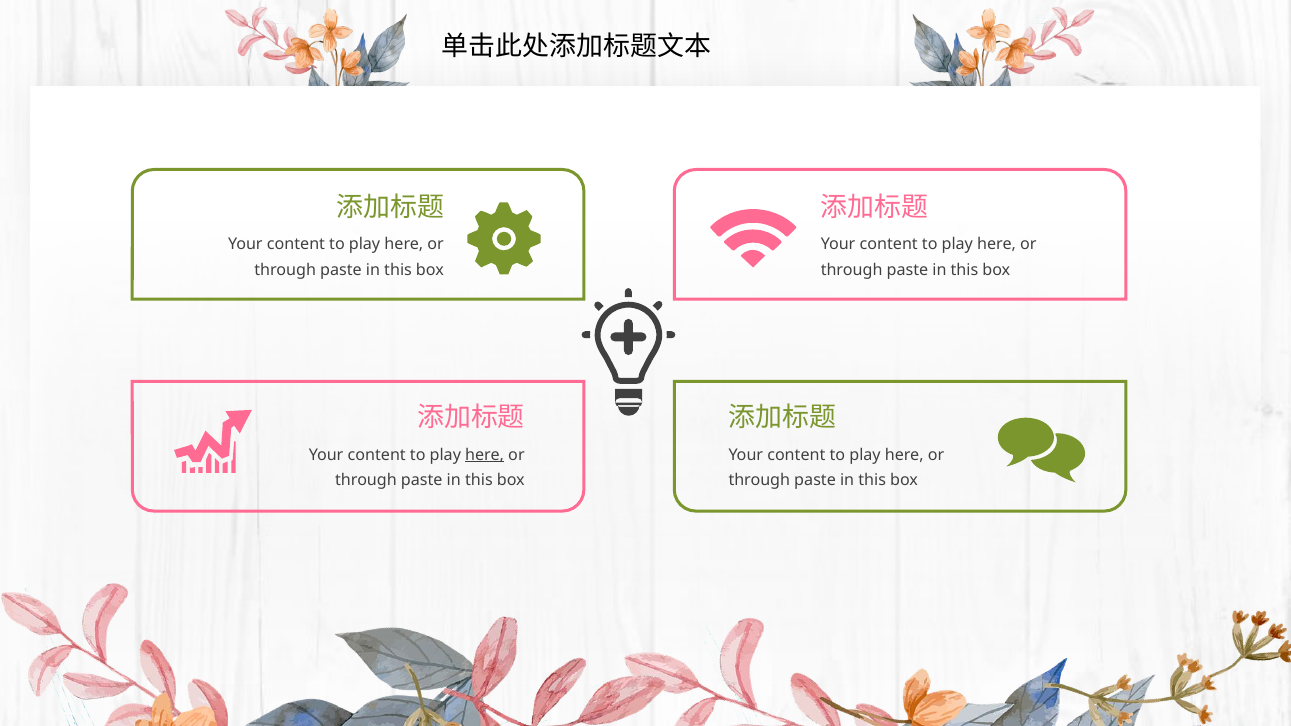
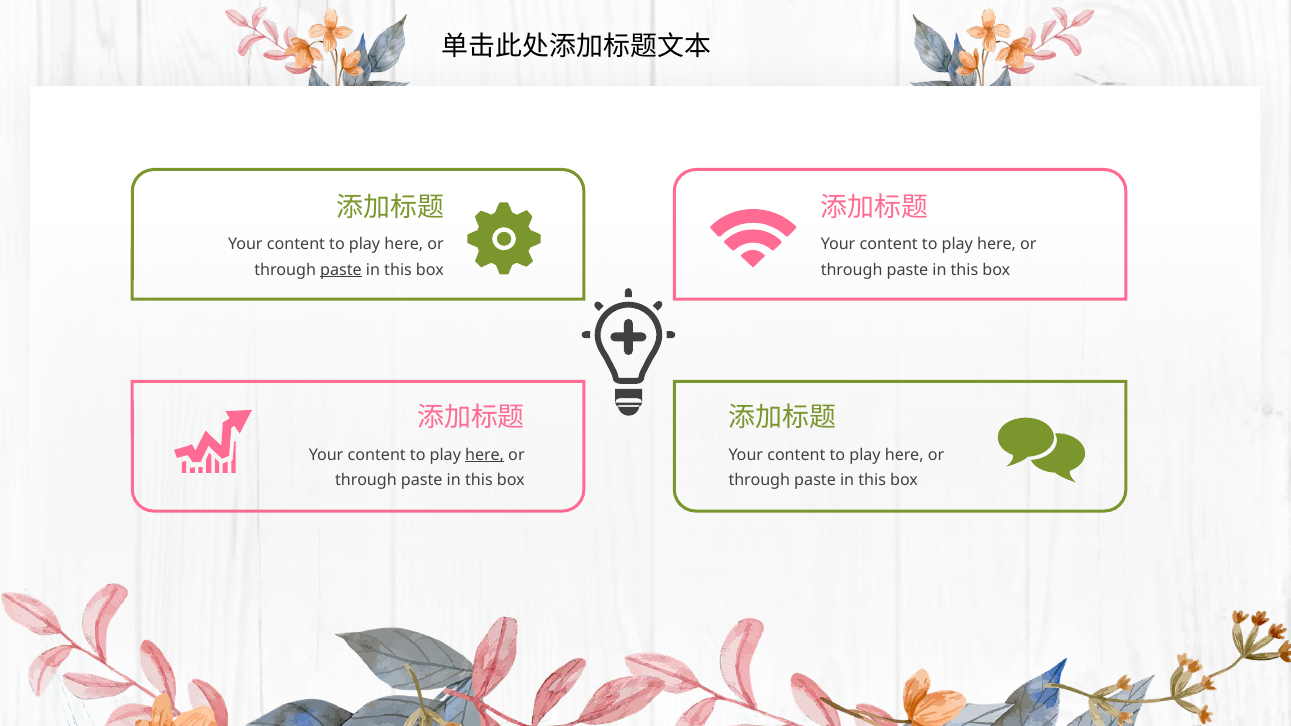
paste underline: none -> present (341, 270)
